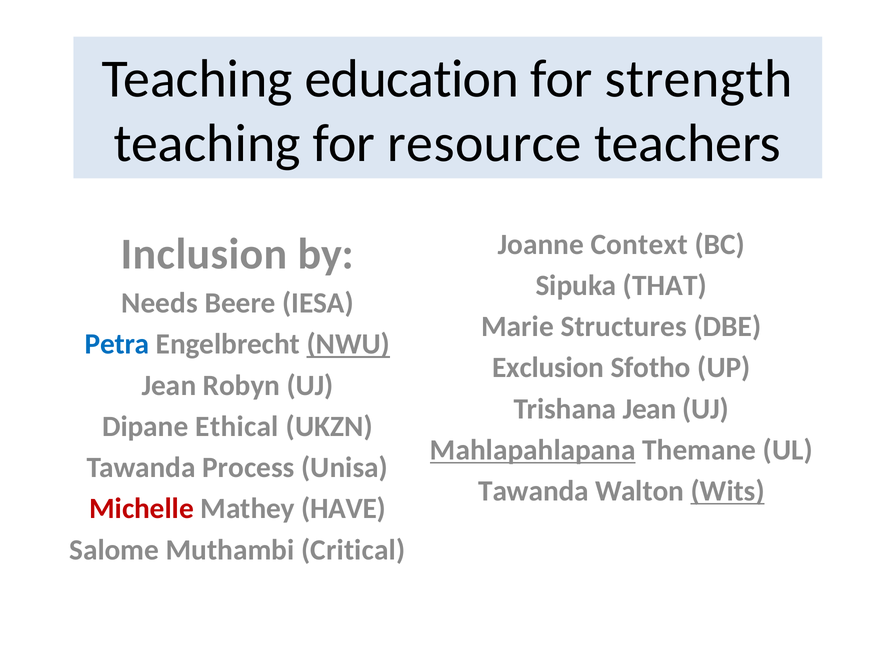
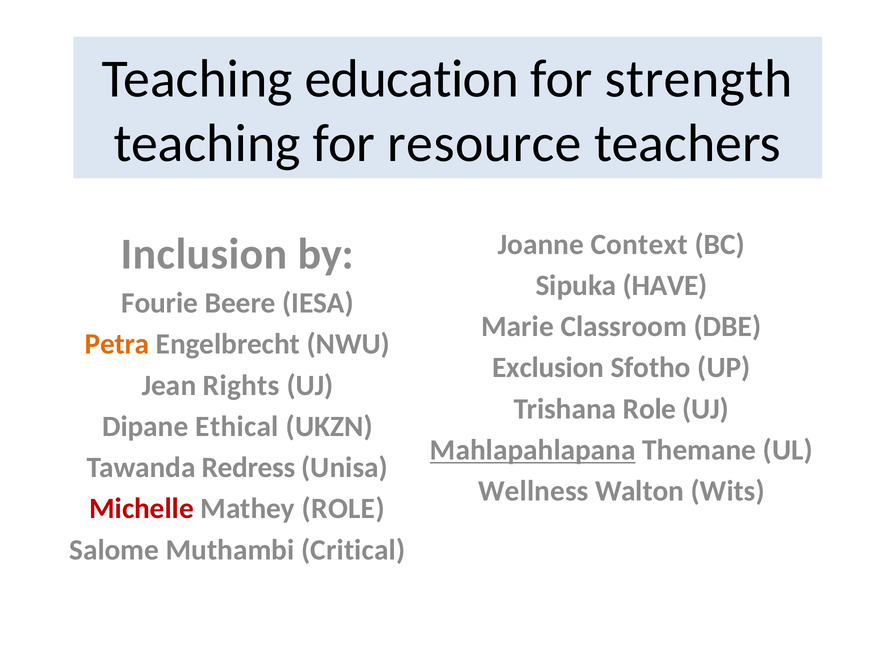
THAT: THAT -> HAVE (665, 285)
Needs: Needs -> Fourie (160, 303)
Structures: Structures -> Classroom (624, 327)
Petra colour: blue -> orange (117, 344)
NWU underline: present -> none (348, 344)
Robyn: Robyn -> Rights (241, 385)
Trishana Jean: Jean -> Role (650, 409)
Process: Process -> Redress (249, 467)
Tawanda: Tawanda -> Wellness (533, 491)
Wits underline: present -> none (728, 491)
Mathey HAVE: HAVE -> ROLE (343, 509)
